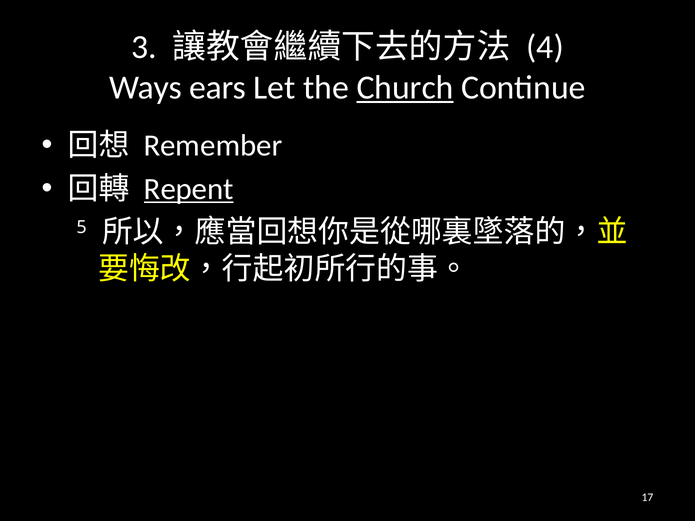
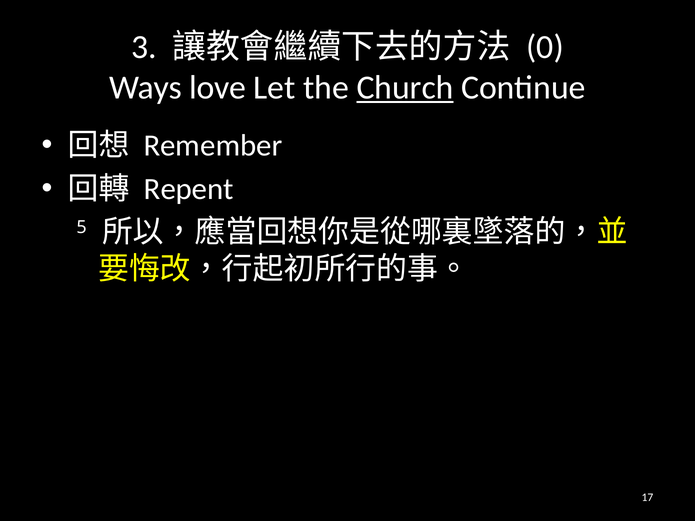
4: 4 -> 0 (545, 47)
ears: ears -> love (218, 88)
Repent underline: present -> none (189, 189)
